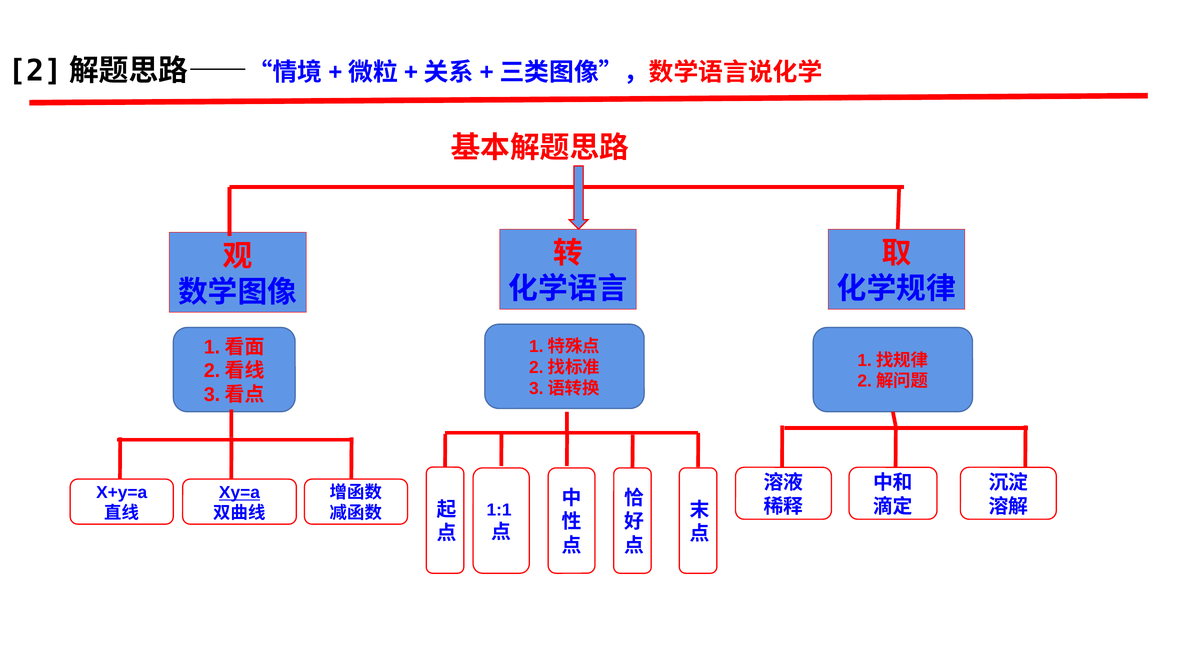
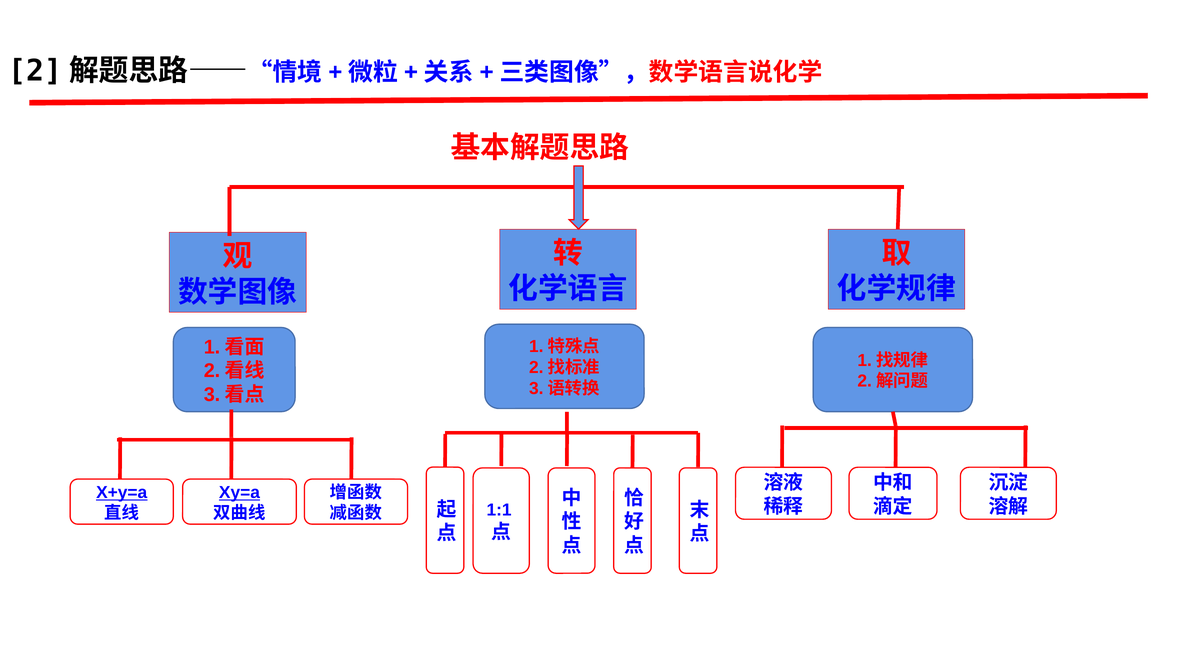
X+y=a underline: none -> present (122, 493)
